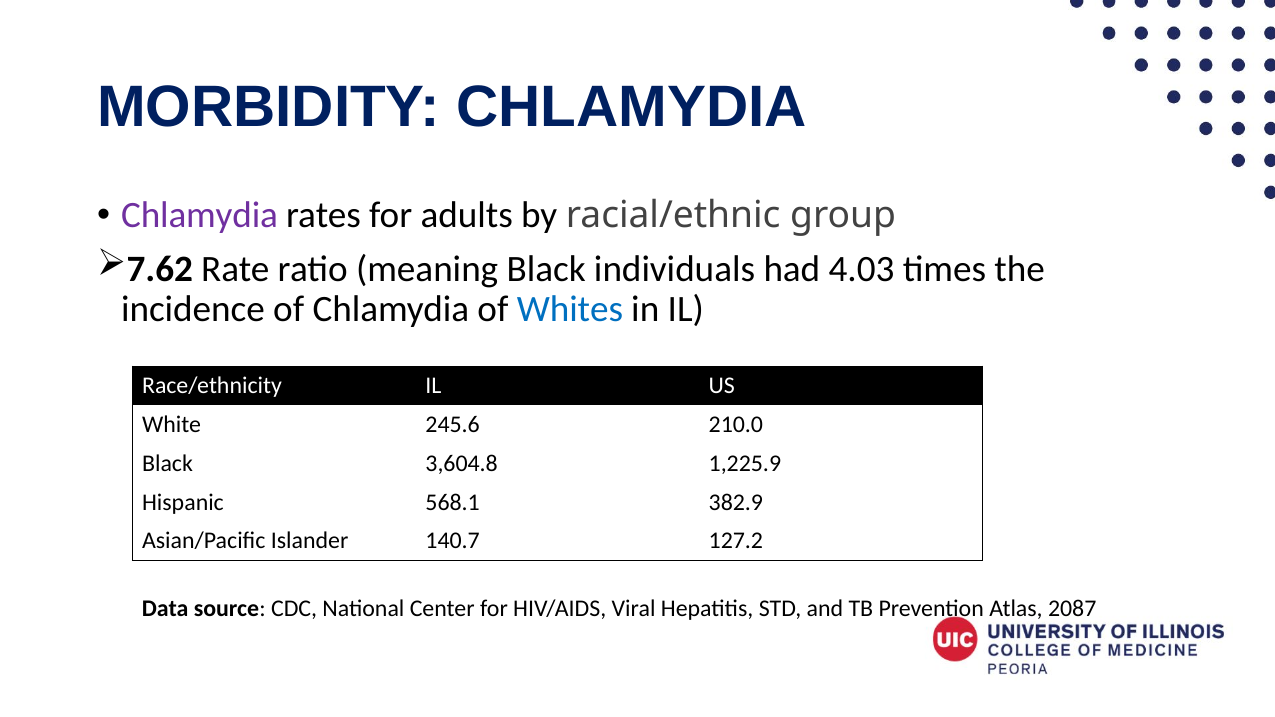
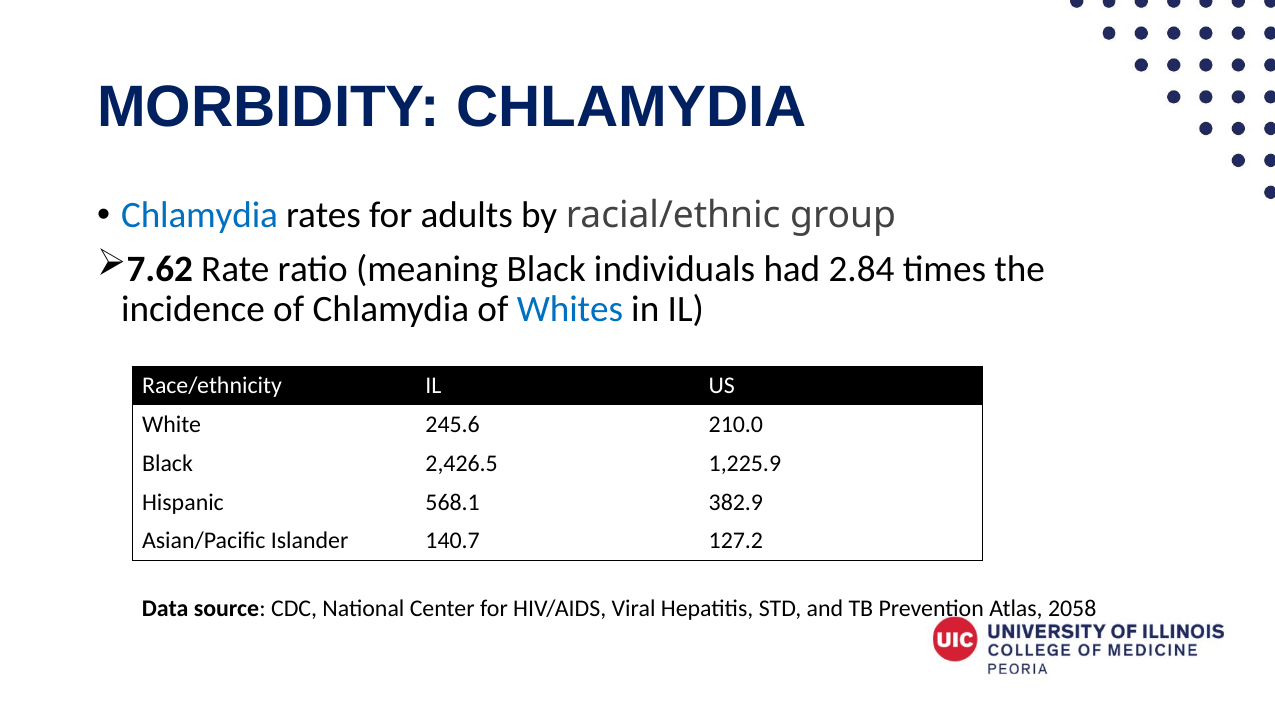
Chlamydia colour: purple -> blue (200, 215)
4.03: 4.03 -> 2.84 (862, 269)
3,604.8: 3,604.8 -> 2,426.5 (462, 464)
2087: 2087 -> 2058 (1072, 609)
